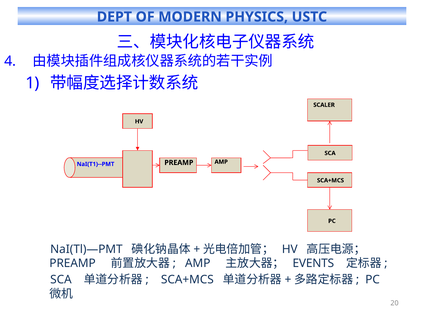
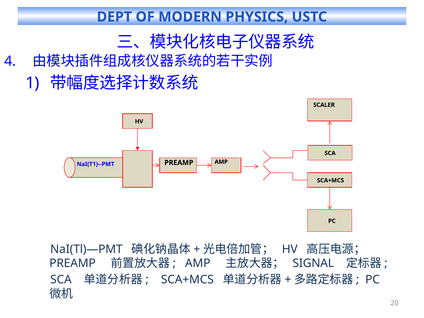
EVENTS: EVENTS -> SIGNAL (313, 263)
